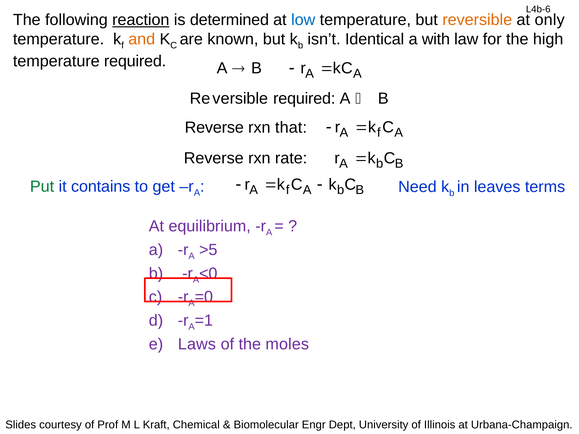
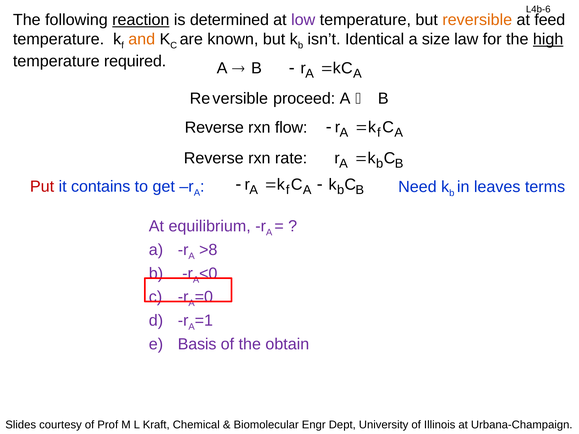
low colour: blue -> purple (303, 20)
only: only -> feed (550, 20)
with: with -> size (436, 39)
high underline: none -> present (548, 39)
Reversible required: required -> proceed (304, 98)
that: that -> flow (291, 127)
Put colour: green -> red (42, 187)
>5: >5 -> >8 (208, 250)
Laws: Laws -> Basis (197, 344)
moles: moles -> obtain (287, 344)
